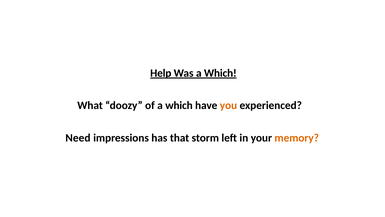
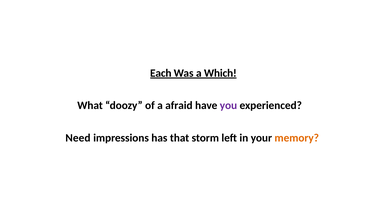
Help: Help -> Each (161, 73)
of a which: which -> afraid (179, 105)
you colour: orange -> purple (228, 105)
